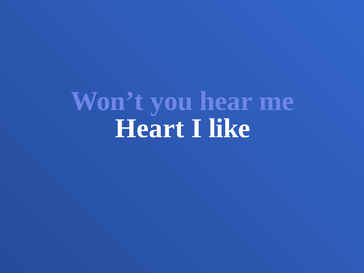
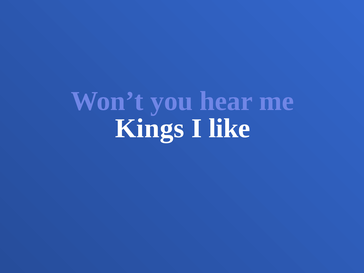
Heart: Heart -> Kings (150, 128)
